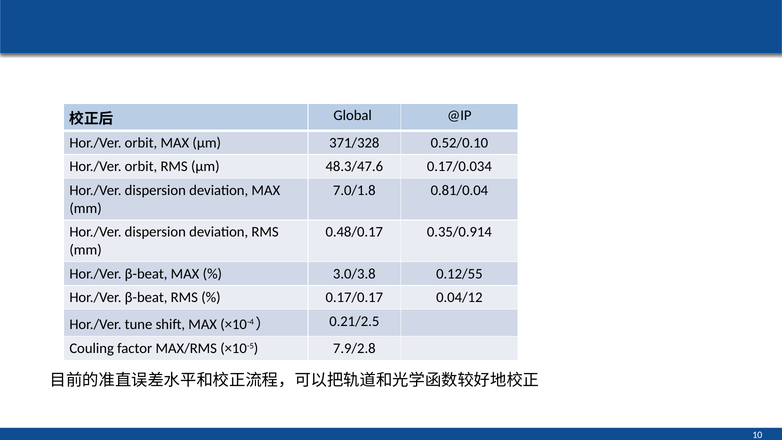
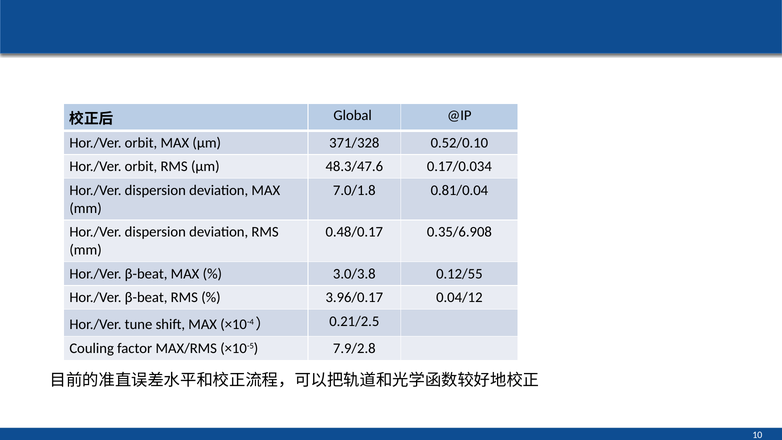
0.35/0.914: 0.35/0.914 -> 0.35/6.908 (459, 232)
0.17/0.17: 0.17/0.17 -> 3.96/0.17 (354, 297)
